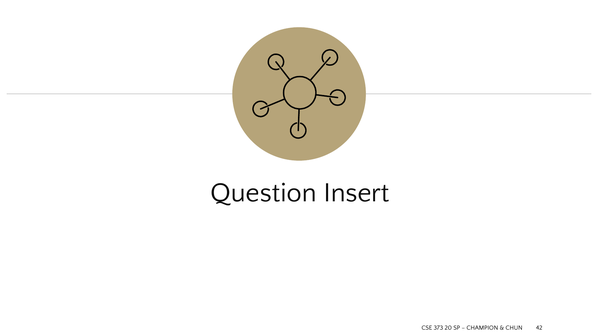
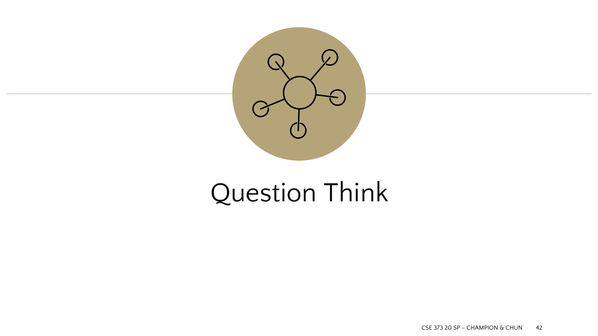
Insert: Insert -> Think (356, 193)
